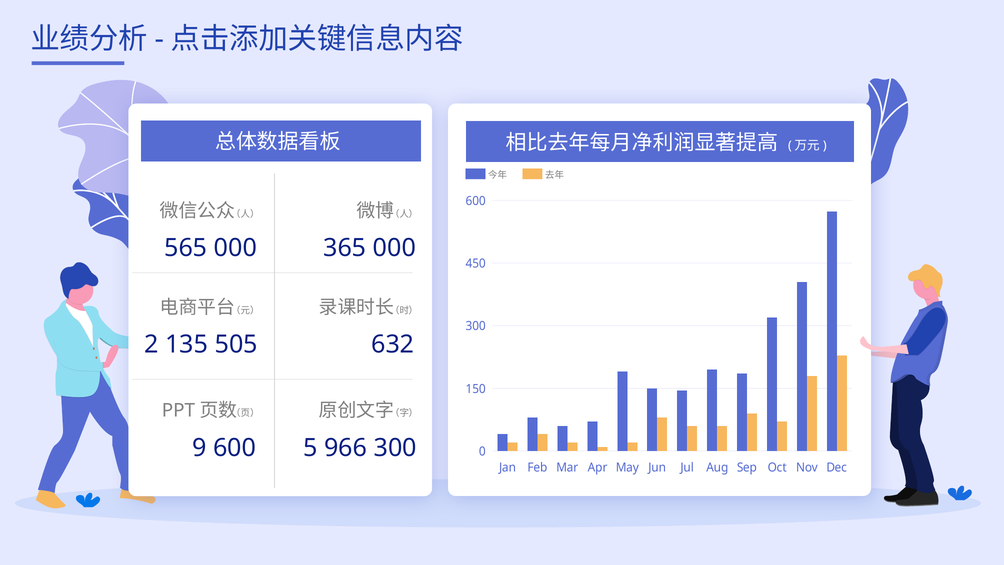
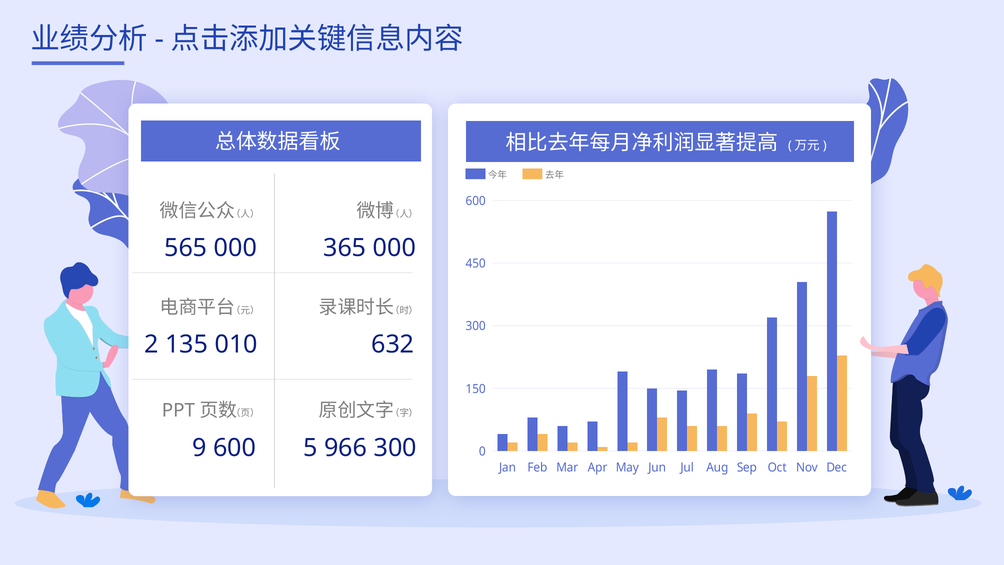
505: 505 -> 010 (236, 345)
